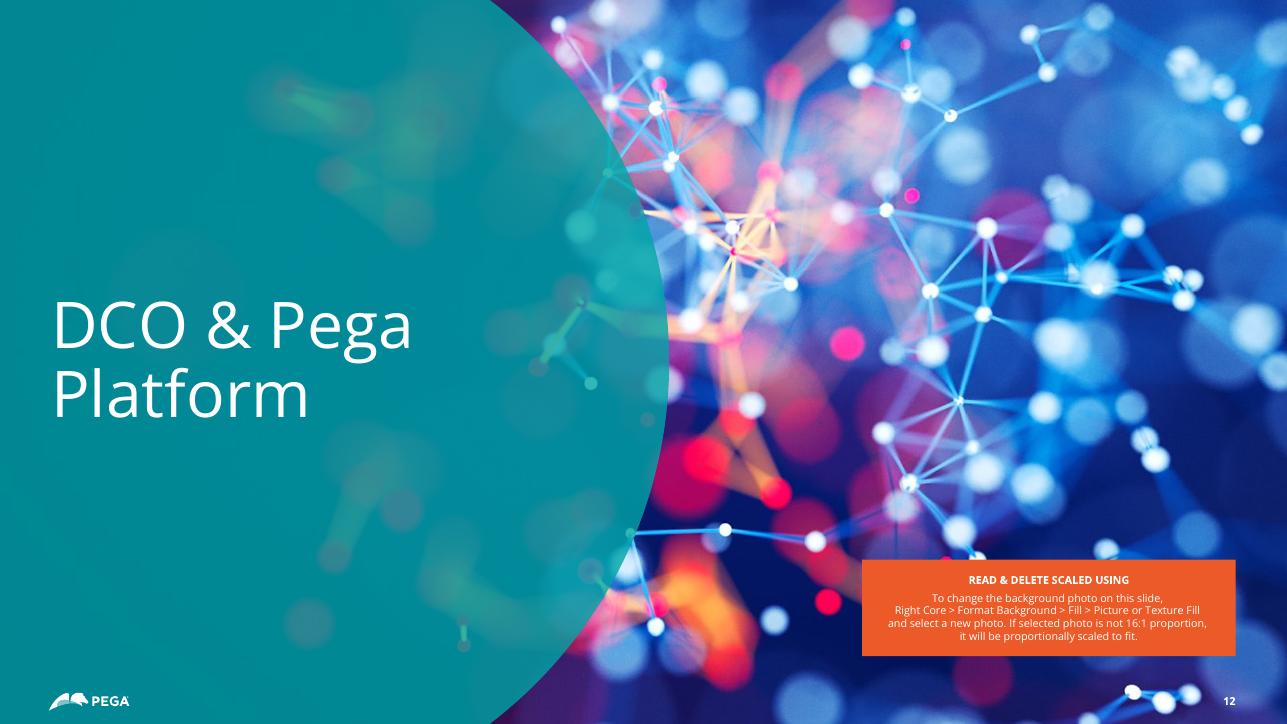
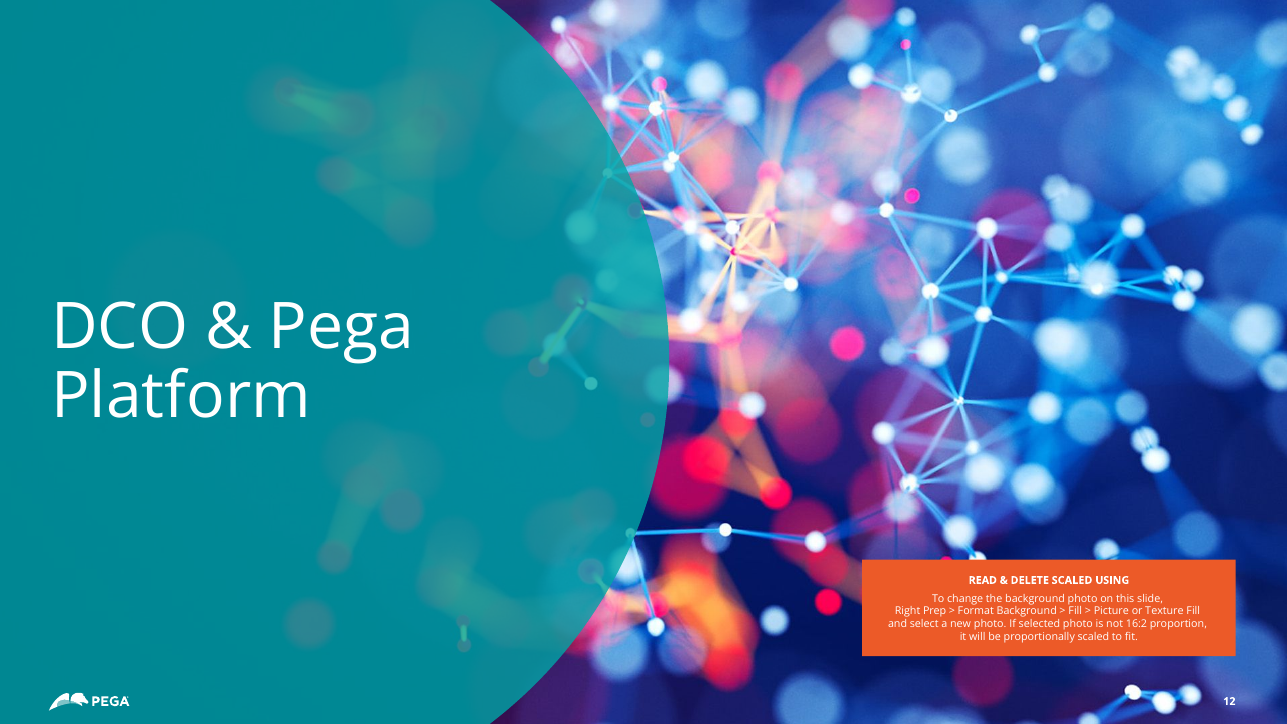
Core: Core -> Prep (935, 611)
16:1: 16:1 -> 16:2 (1137, 624)
